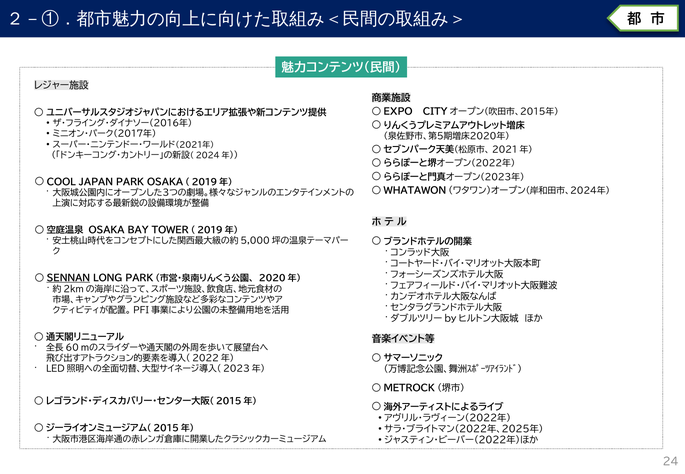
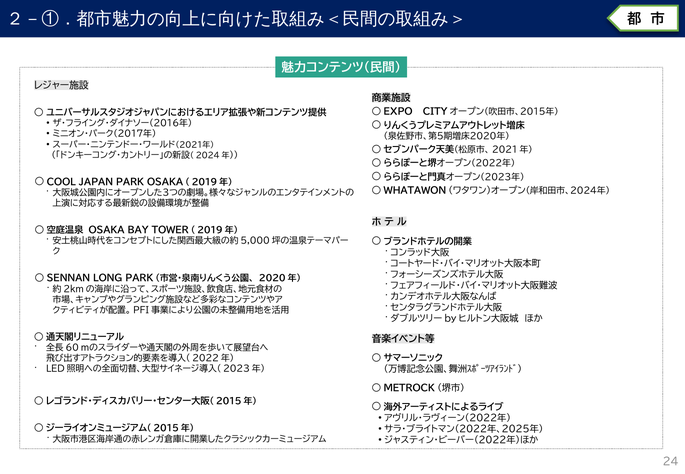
SENNAN underline: present -> none (68, 279)
